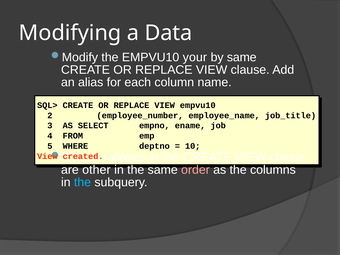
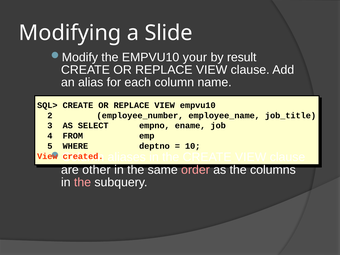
Data: Data -> Slide (169, 33)
by same: same -> result (242, 57)
the colour: light blue -> pink (83, 182)
